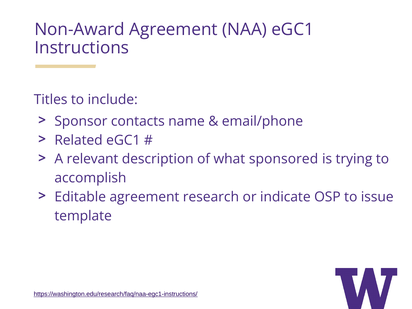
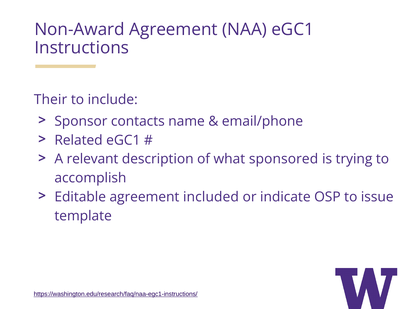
Titles: Titles -> Their (51, 100)
research: research -> included (211, 197)
